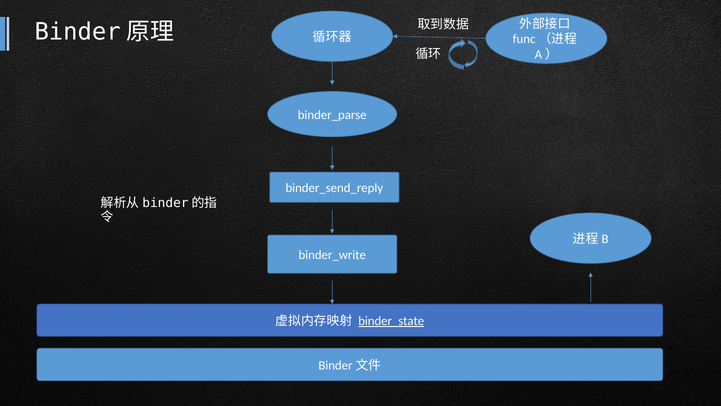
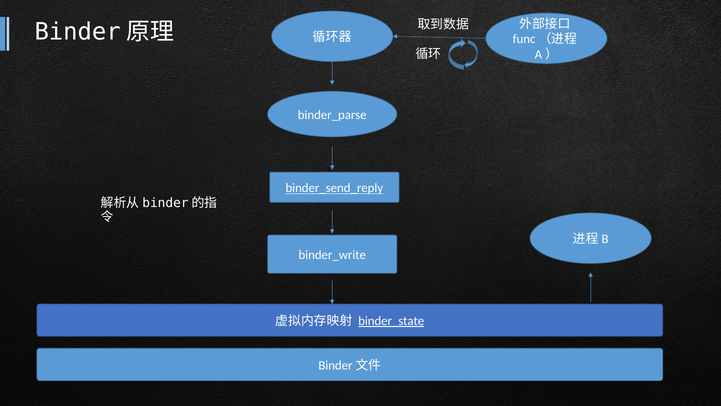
binder_send_reply underline: none -> present (334, 188)
